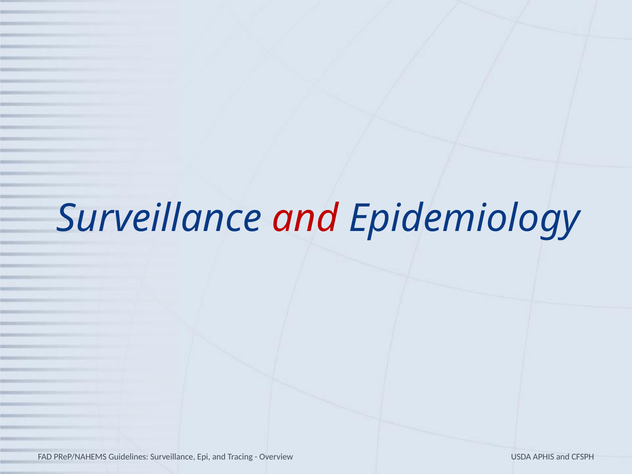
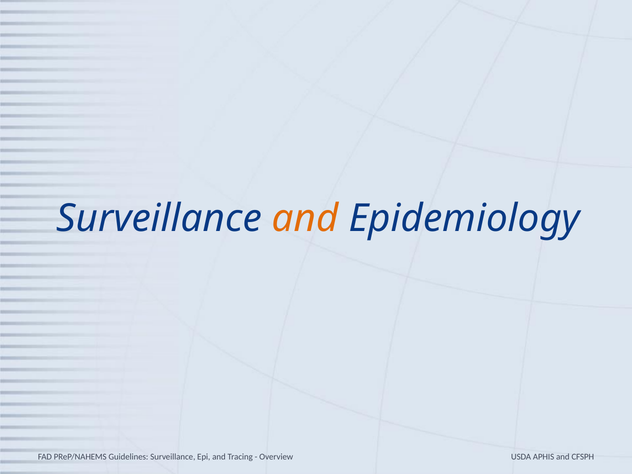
and colour: red -> orange (305, 219)
